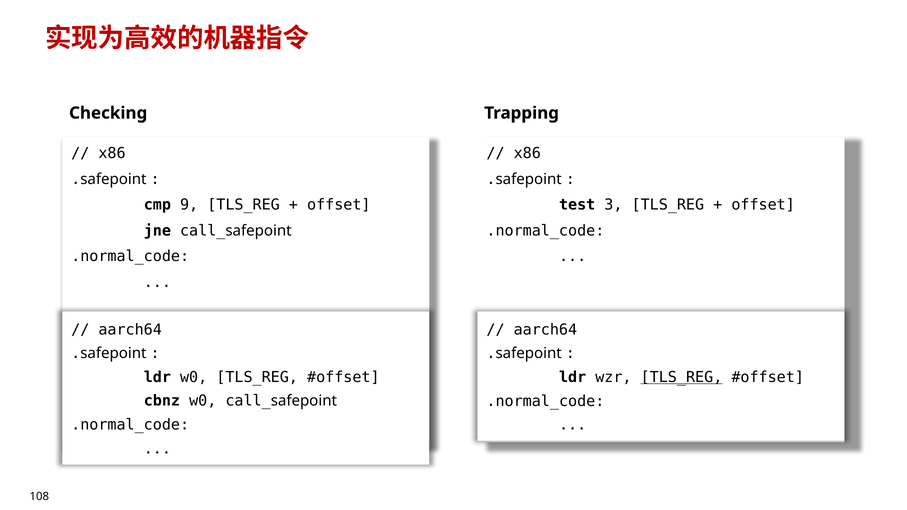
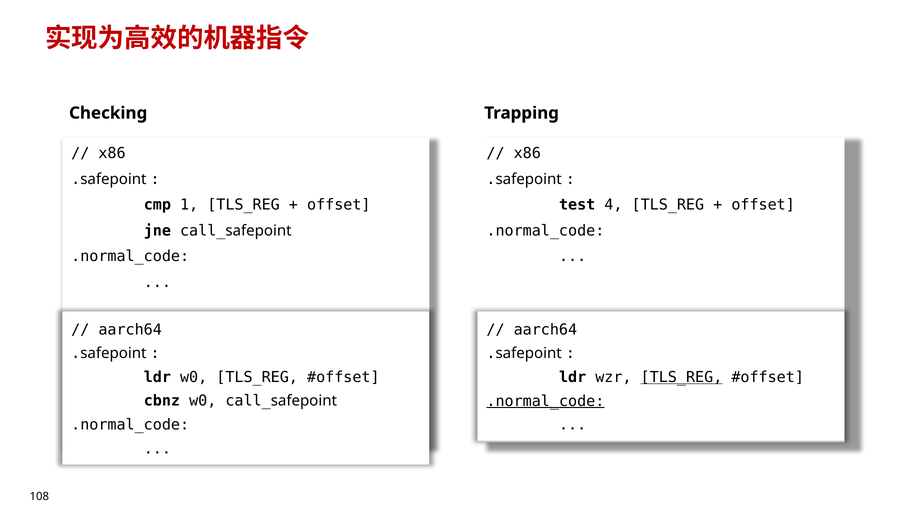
9: 9 -> 1 (189, 205)
3: 3 -> 4 (613, 205)
.normal_code underline: none -> present (545, 401)
